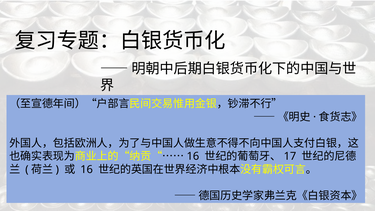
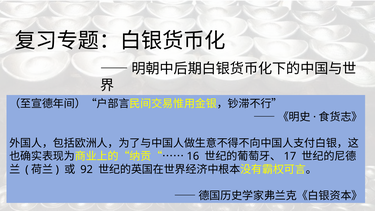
16: 16 -> 92 (87, 169)
